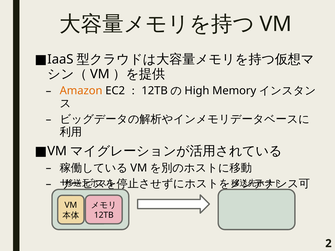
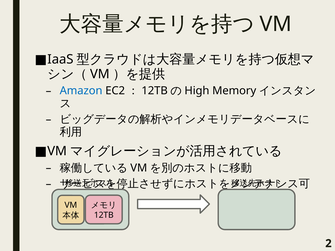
Amazon colour: orange -> blue (81, 91)
